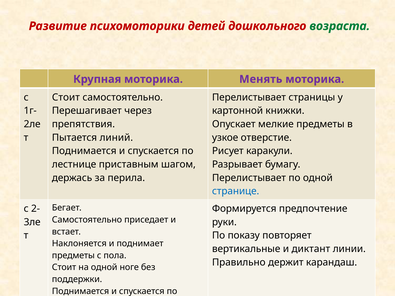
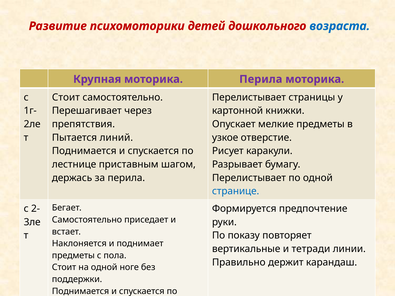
возраста colour: green -> blue (340, 26)
моторика Менять: Менять -> Перила (261, 79)
диктант: диктант -> тетради (311, 249)
